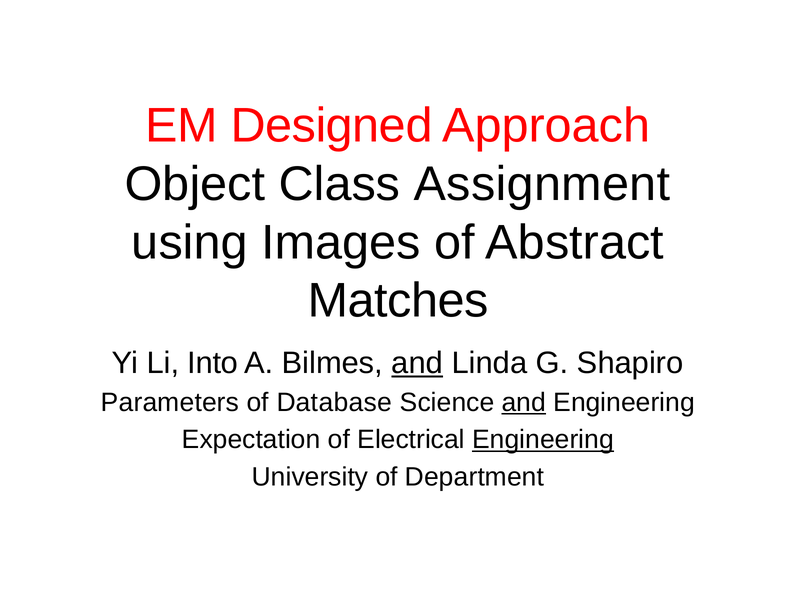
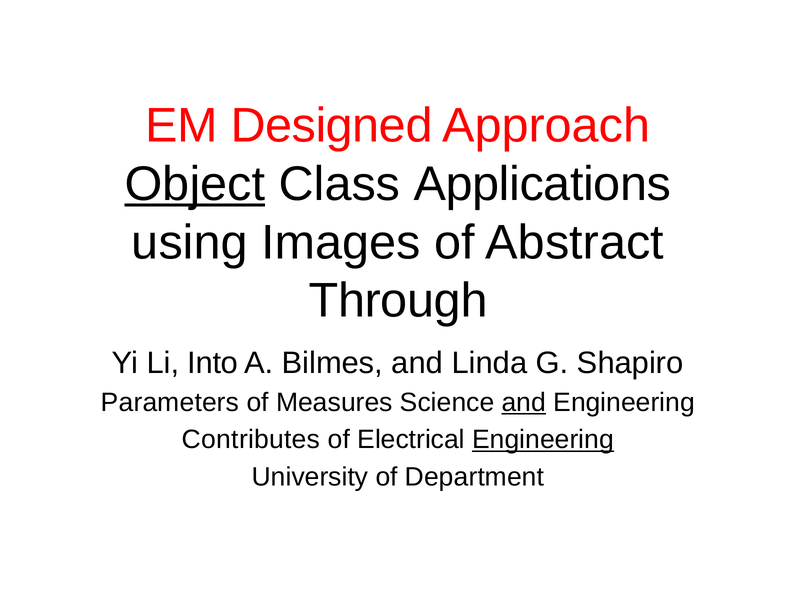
Object underline: none -> present (195, 184)
Assignment: Assignment -> Applications (542, 184)
Matches: Matches -> Through (398, 301)
and underline: present -> none (417, 363)
Database: Database -> Measures (334, 403)
Expectation: Expectation -> Contributes (251, 440)
